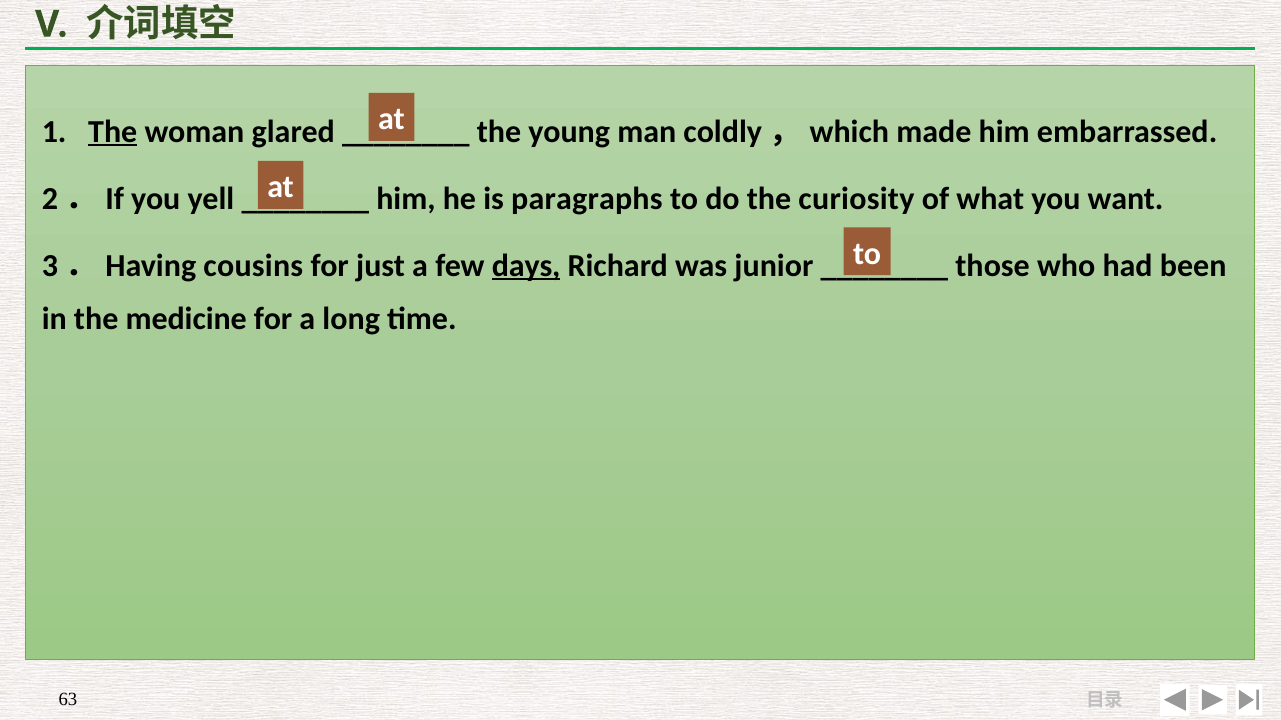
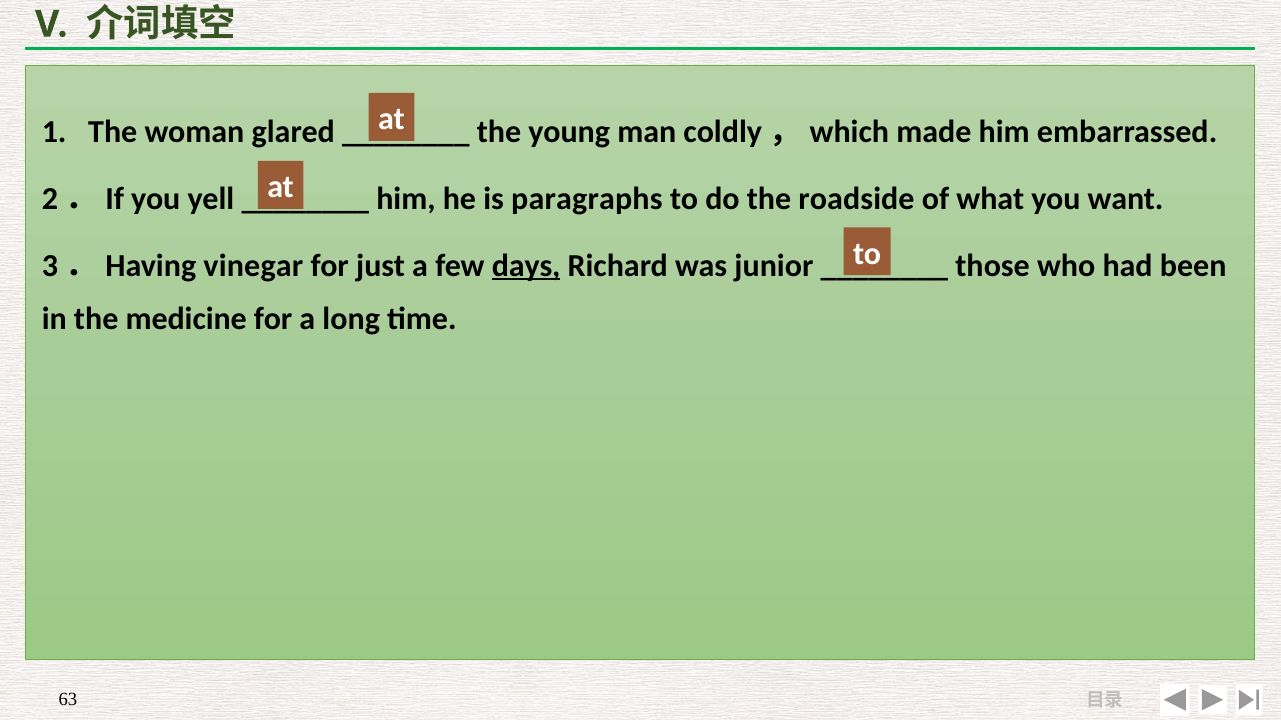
The underline: present -> none (113, 132)
curiosity: curiosity -> roadside (857, 199)
cousins: cousins -> vinegar (253, 266)
